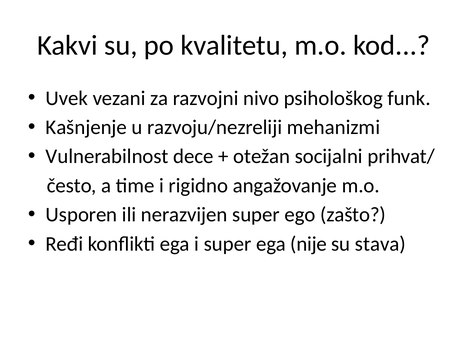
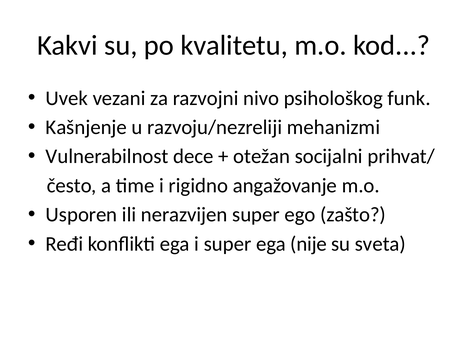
stava: stava -> sveta (380, 244)
